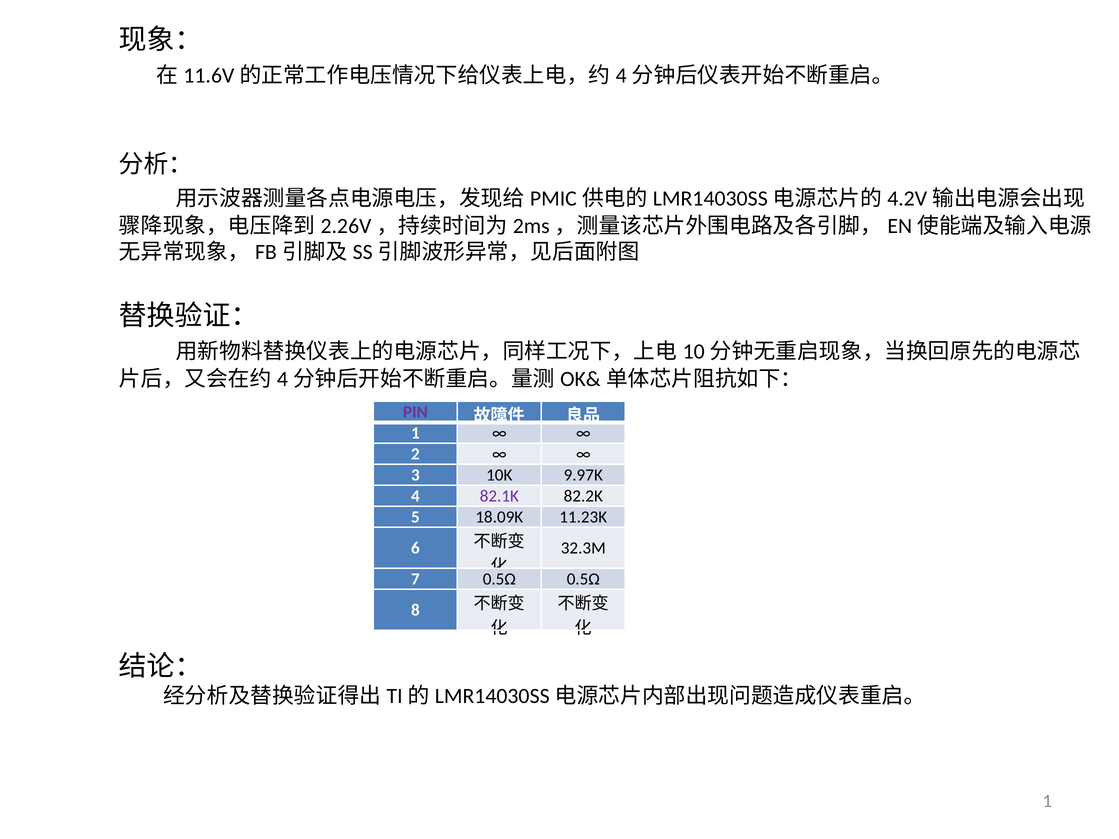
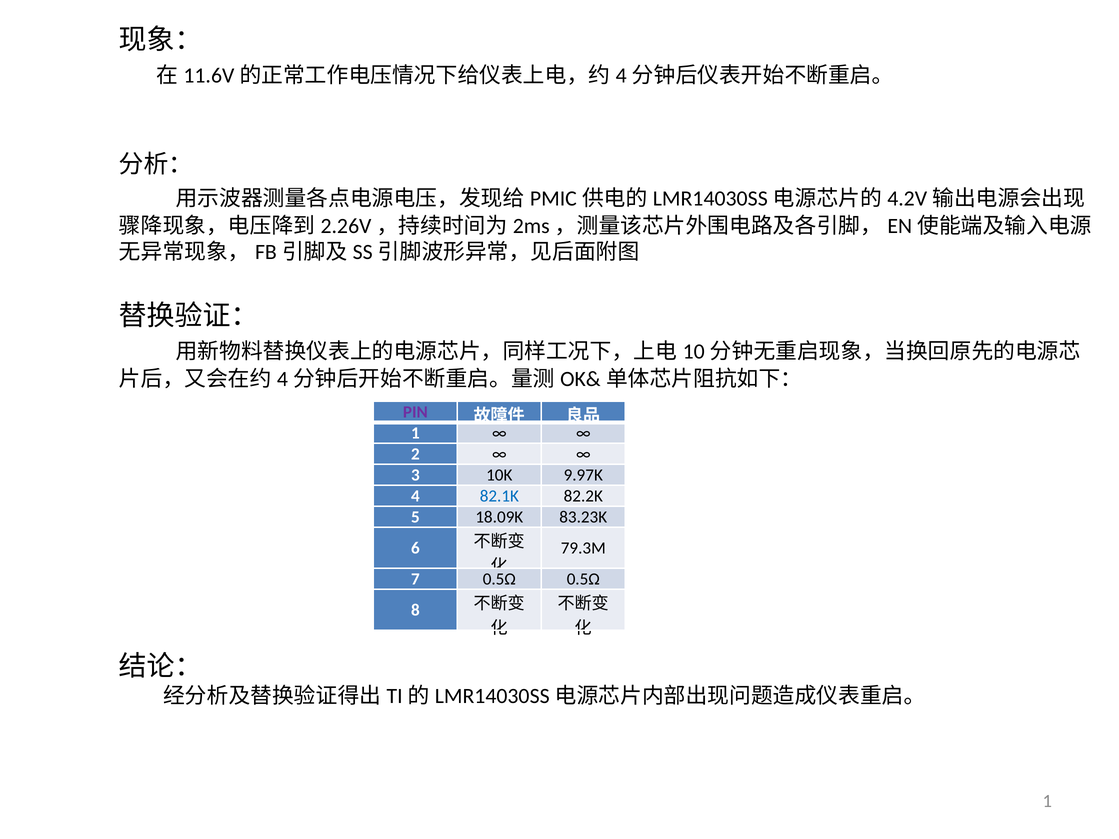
82.1K colour: purple -> blue (499, 496)
11.23K: 11.23K -> 83.23K (583, 517)
32.3M: 32.3M -> 79.3M (583, 548)
